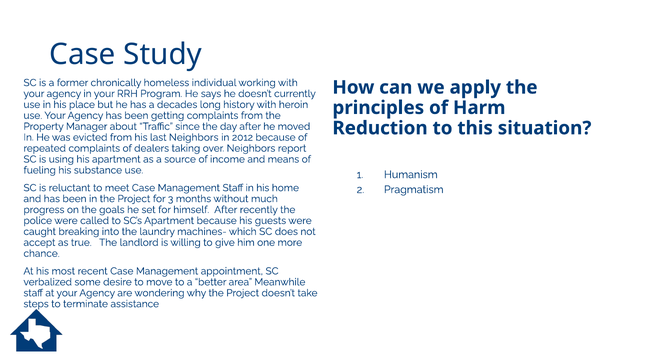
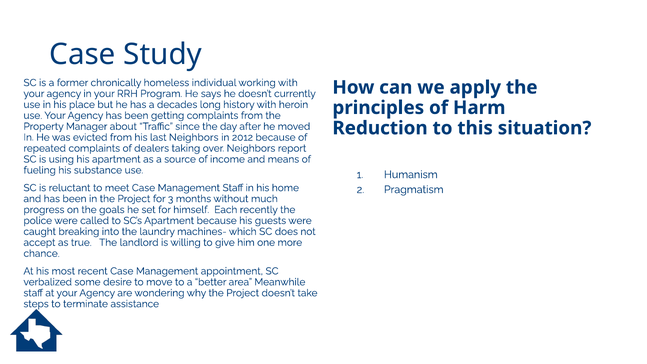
himself After: After -> Each (226, 210)
